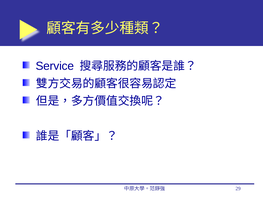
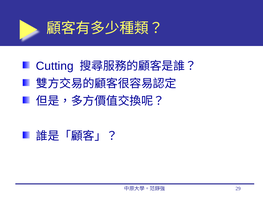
Service: Service -> Cutting (55, 66)
